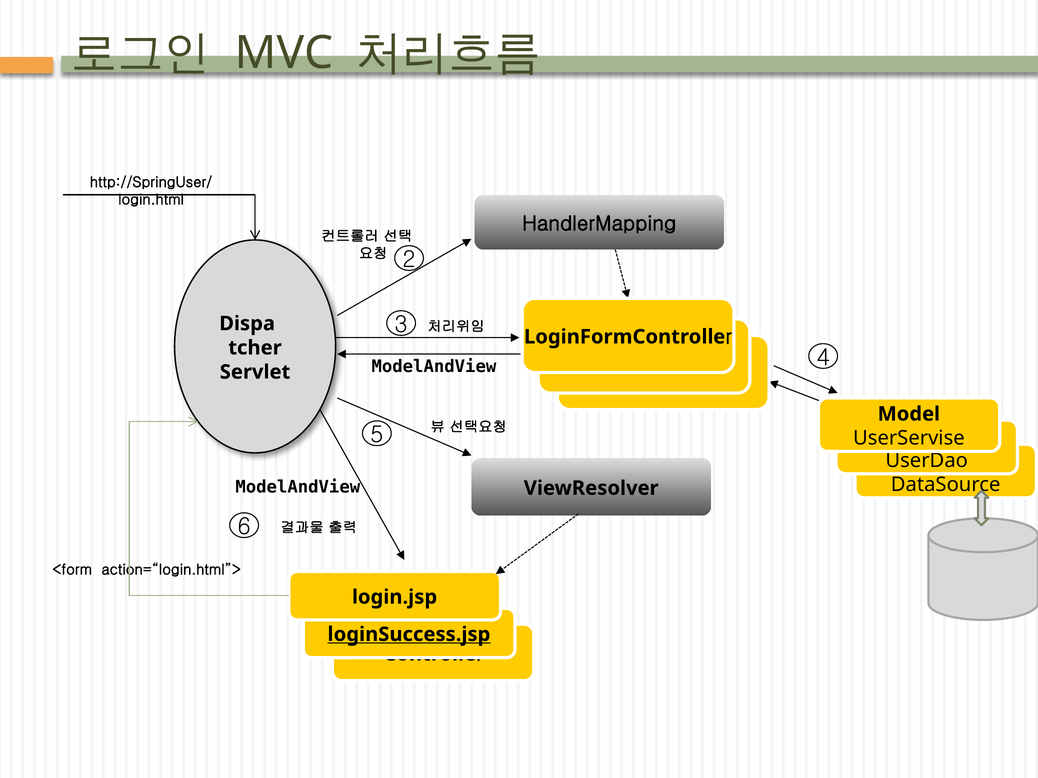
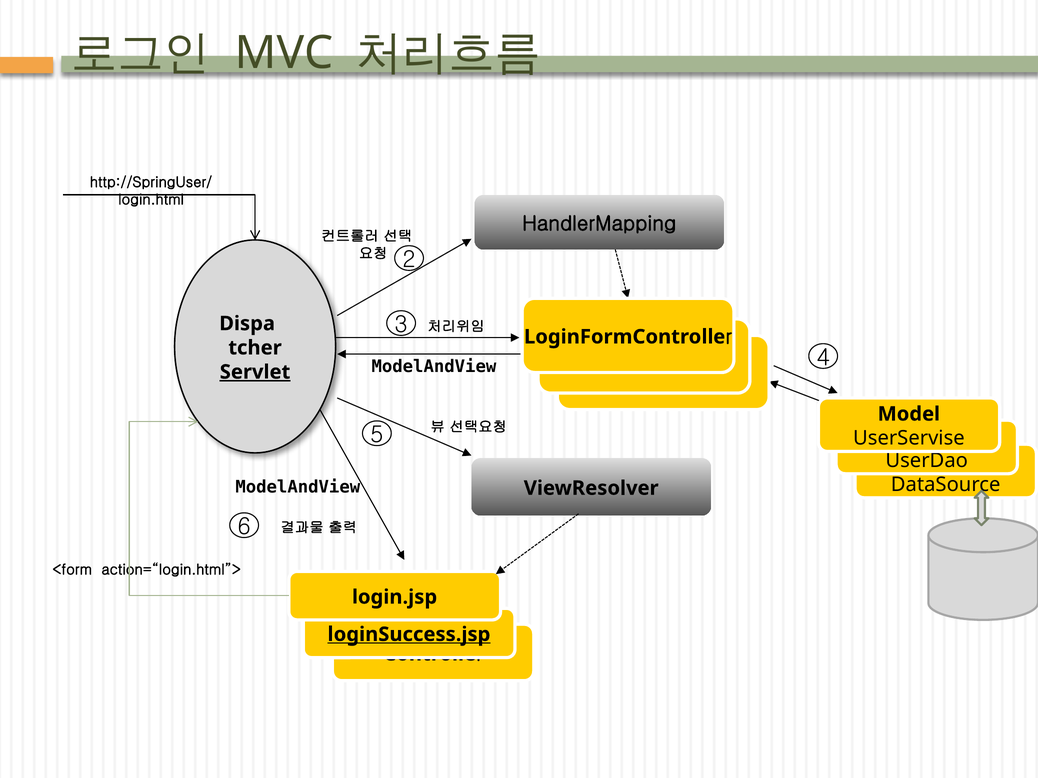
Servlet underline: none -> present (255, 372)
